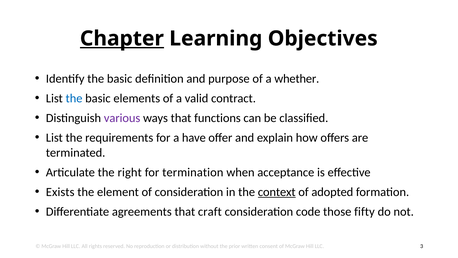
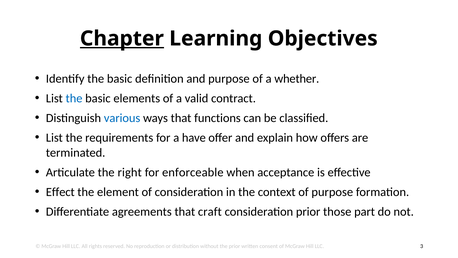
various colour: purple -> blue (122, 118)
termination: termination -> enforceable (193, 172)
Exists: Exists -> Effect (60, 192)
context underline: present -> none (277, 192)
of adopted: adopted -> purpose (332, 192)
consideration code: code -> prior (308, 211)
fifty: fifty -> part (365, 211)
